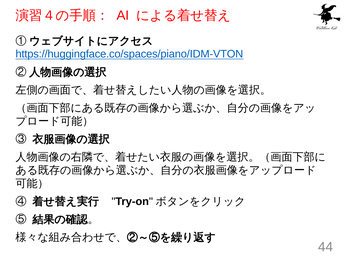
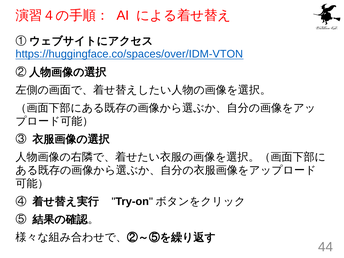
https://huggingface.co/spaces/piano/IDM-VTON: https://huggingface.co/spaces/piano/IDM-VTON -> https://huggingface.co/spaces/over/IDM-VTON (129, 54)
